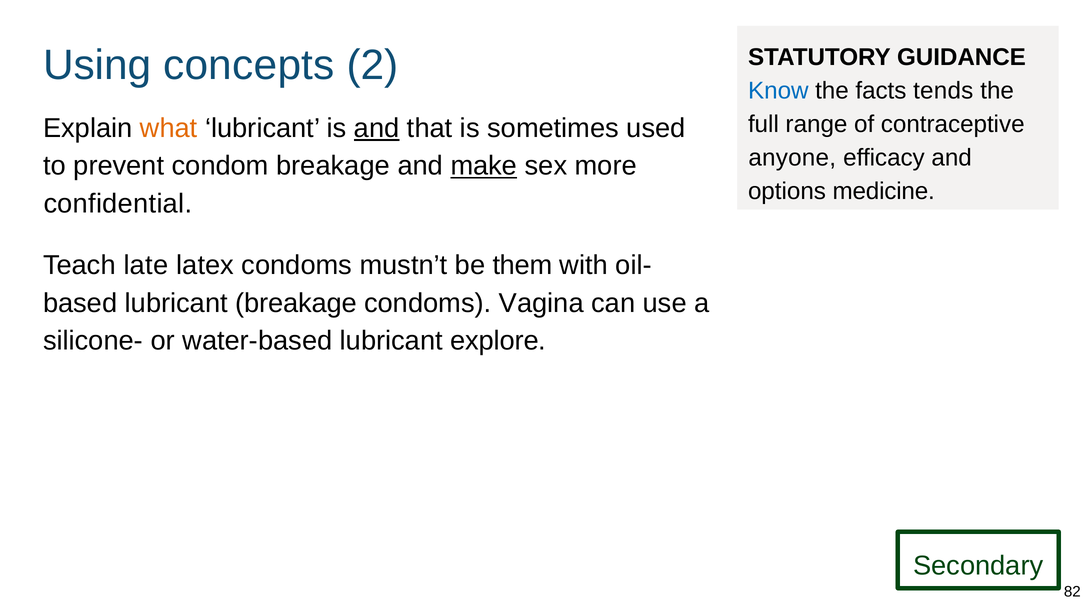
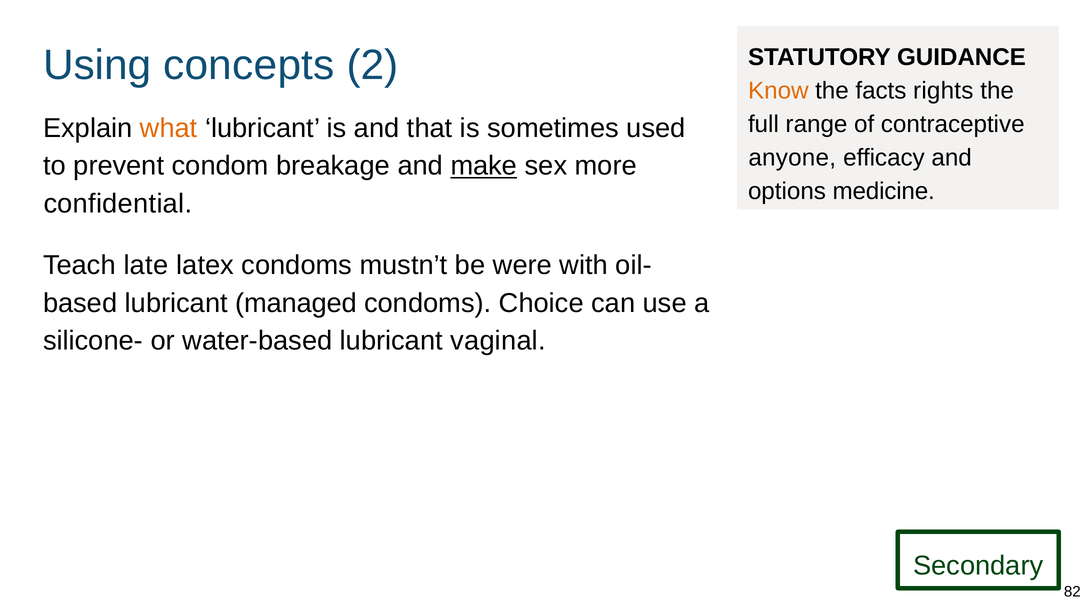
Know colour: blue -> orange (778, 91)
tends: tends -> rights (943, 91)
and underline: present -> none (377, 128)
them: them -> were (522, 265)
lubricant breakage: breakage -> managed (296, 303)
Vagina: Vagina -> Choice (541, 303)
explore: explore -> vaginal (498, 341)
